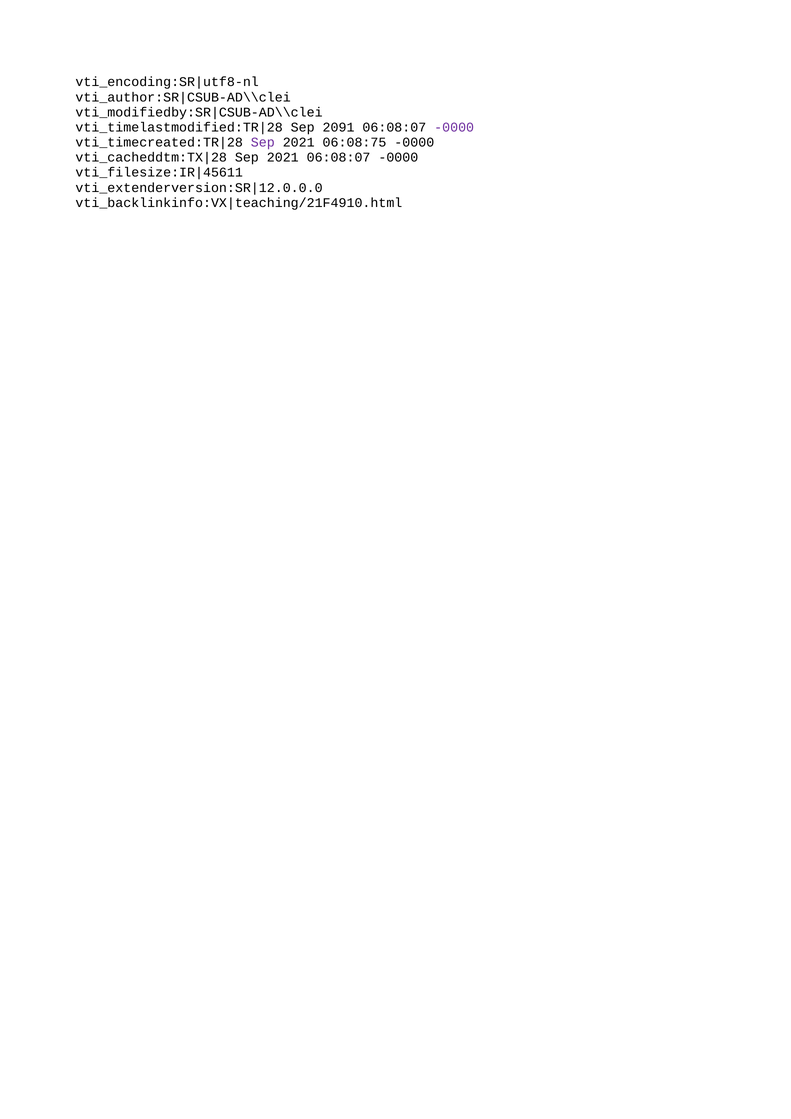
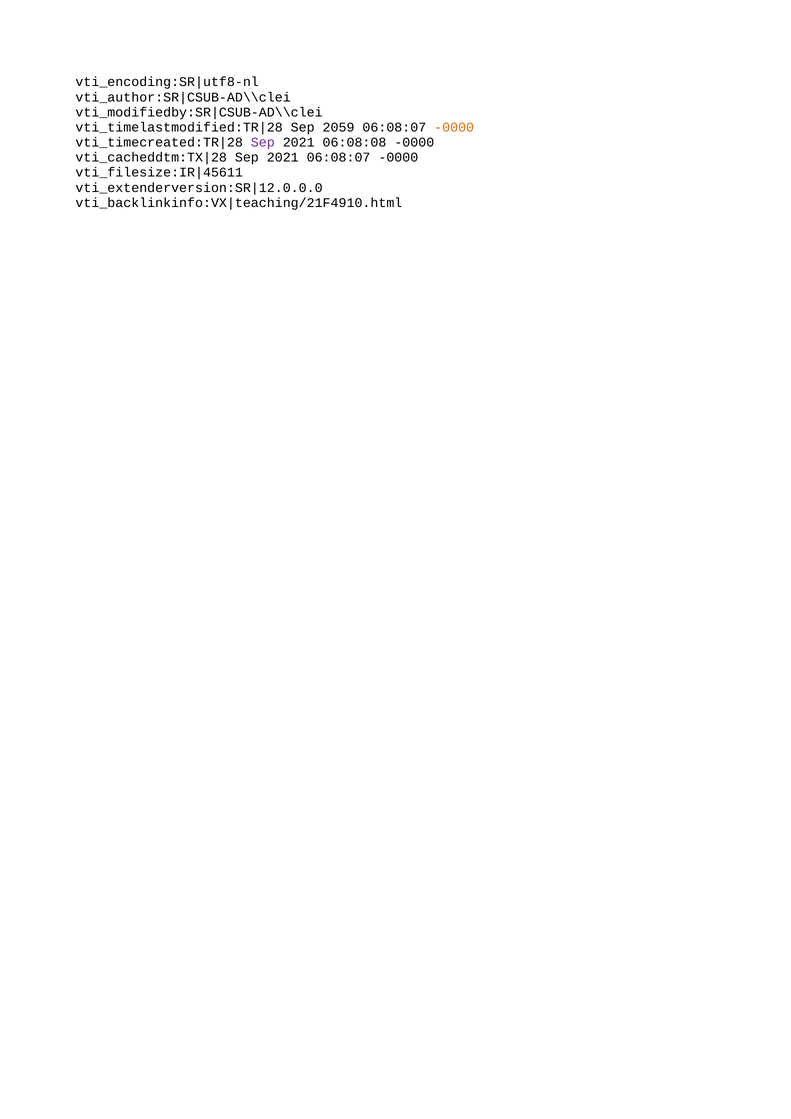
2091: 2091 -> 2059 (339, 127)
-0000 colour: purple -> orange (454, 127)
06:08:75: 06:08:75 -> 06:08:08 (355, 142)
